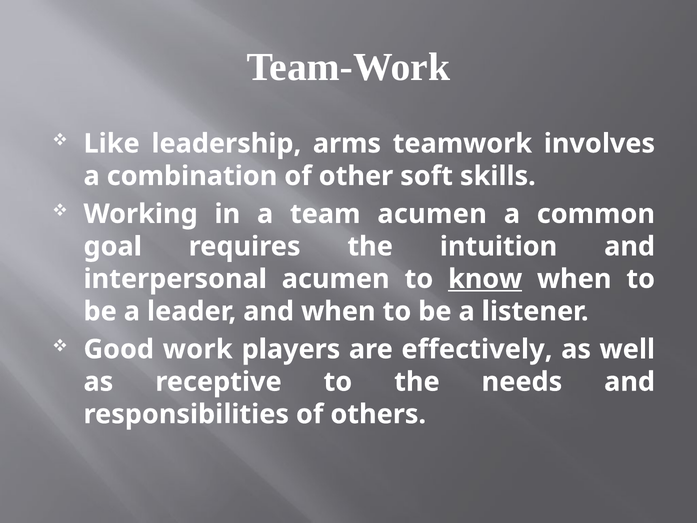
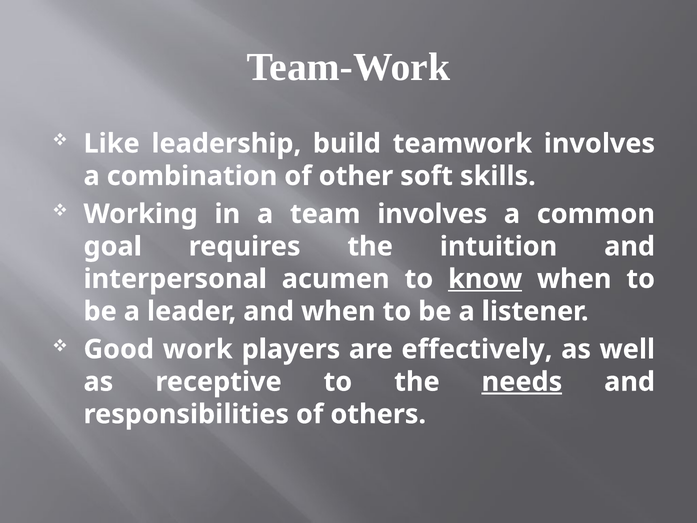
arms: arms -> build (347, 144)
team acumen: acumen -> involves (432, 214)
needs underline: none -> present (522, 382)
